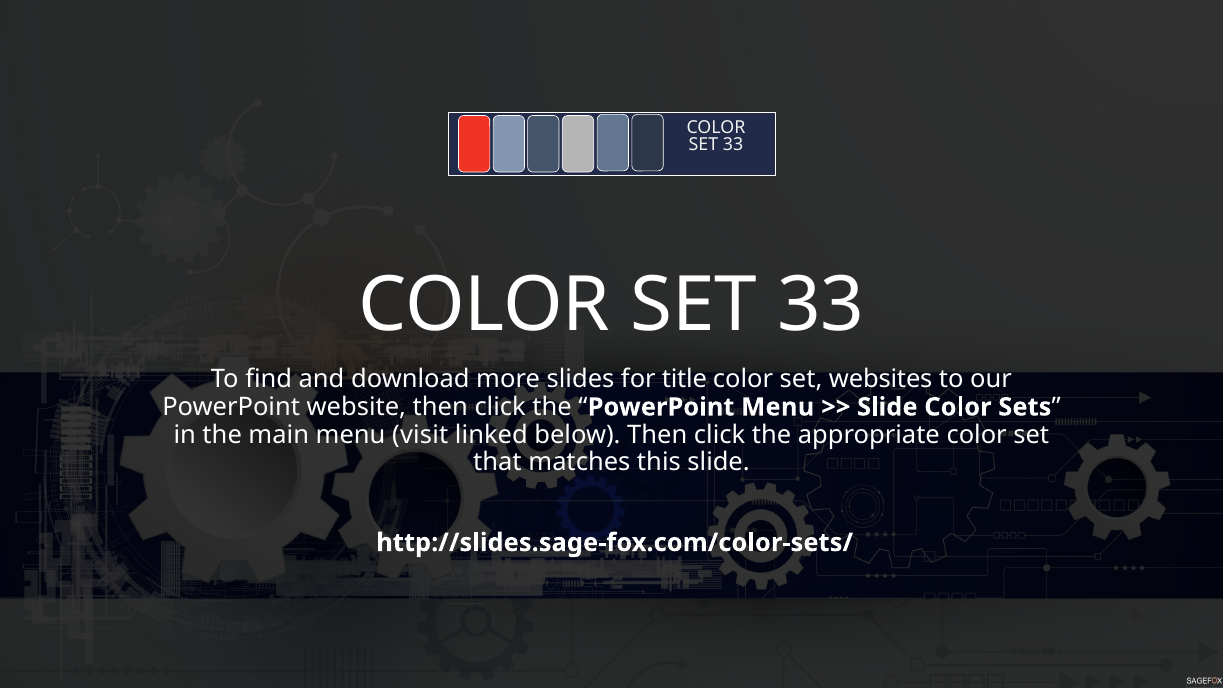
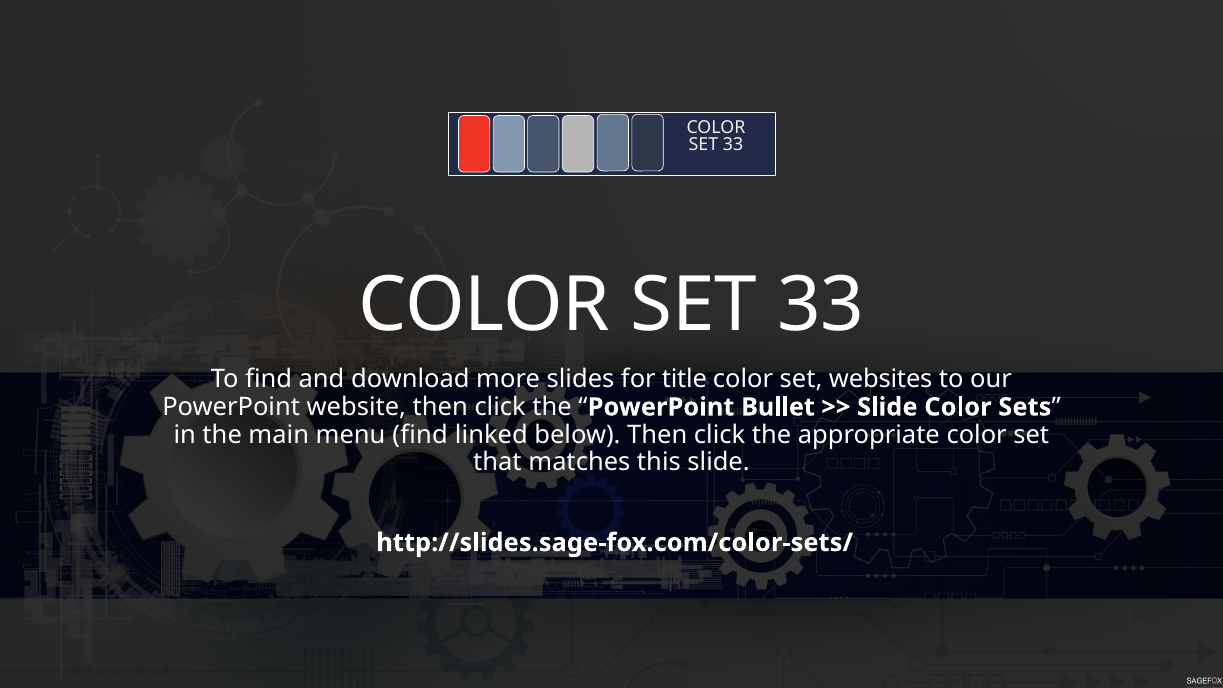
PowerPoint Menu: Menu -> Bullet (778, 407)
menu visit: visit -> find (420, 435)
